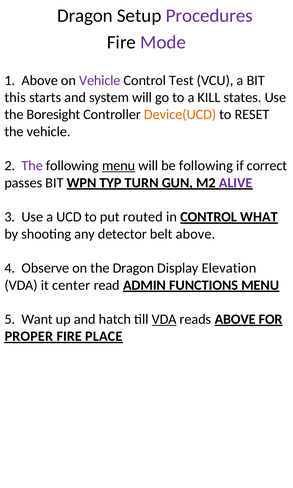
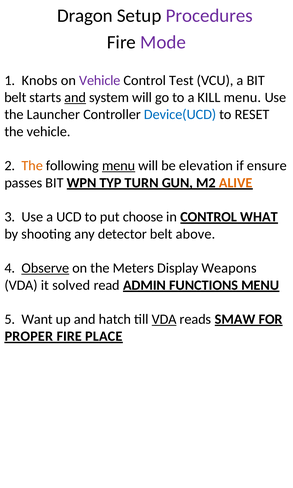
1 Above: Above -> Knobs (40, 80)
this: this -> belt (15, 98)
and underline: none -> present (75, 98)
KILL states: states -> menu (242, 98)
Boresight: Boresight -> Launcher (53, 115)
Device(UCD colour: orange -> blue (180, 115)
The colour: purple -> orange (32, 166)
be following: following -> elevation (206, 166)
correct: correct -> ensure (267, 166)
ALIVE colour: purple -> orange (236, 183)
routed: routed -> choose (143, 217)
Observe underline: none -> present (45, 268)
the Dragon: Dragon -> Meters (133, 268)
Elevation: Elevation -> Weapons (229, 268)
center: center -> solved (71, 285)
reads ABOVE: ABOVE -> SMAW (235, 319)
